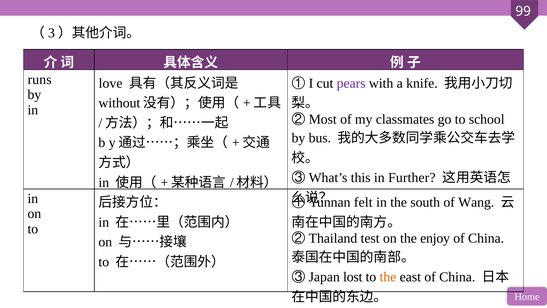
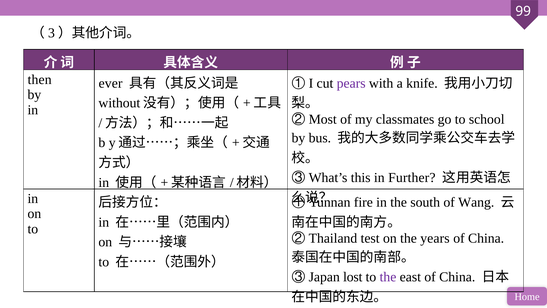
runs: runs -> then (40, 79)
love: love -> ever (111, 83)
felt: felt -> fire (363, 202)
enjoy: enjoy -> years (435, 238)
the colour: orange -> purple (388, 277)
